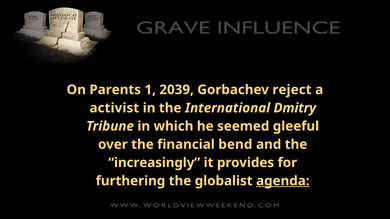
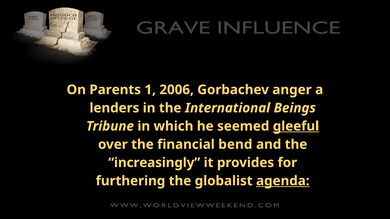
2039: 2039 -> 2006 (177, 90)
reject: reject -> anger (292, 90)
activist: activist -> lenders (114, 108)
Dmitry: Dmitry -> Beings (295, 108)
gleeful underline: none -> present (296, 126)
